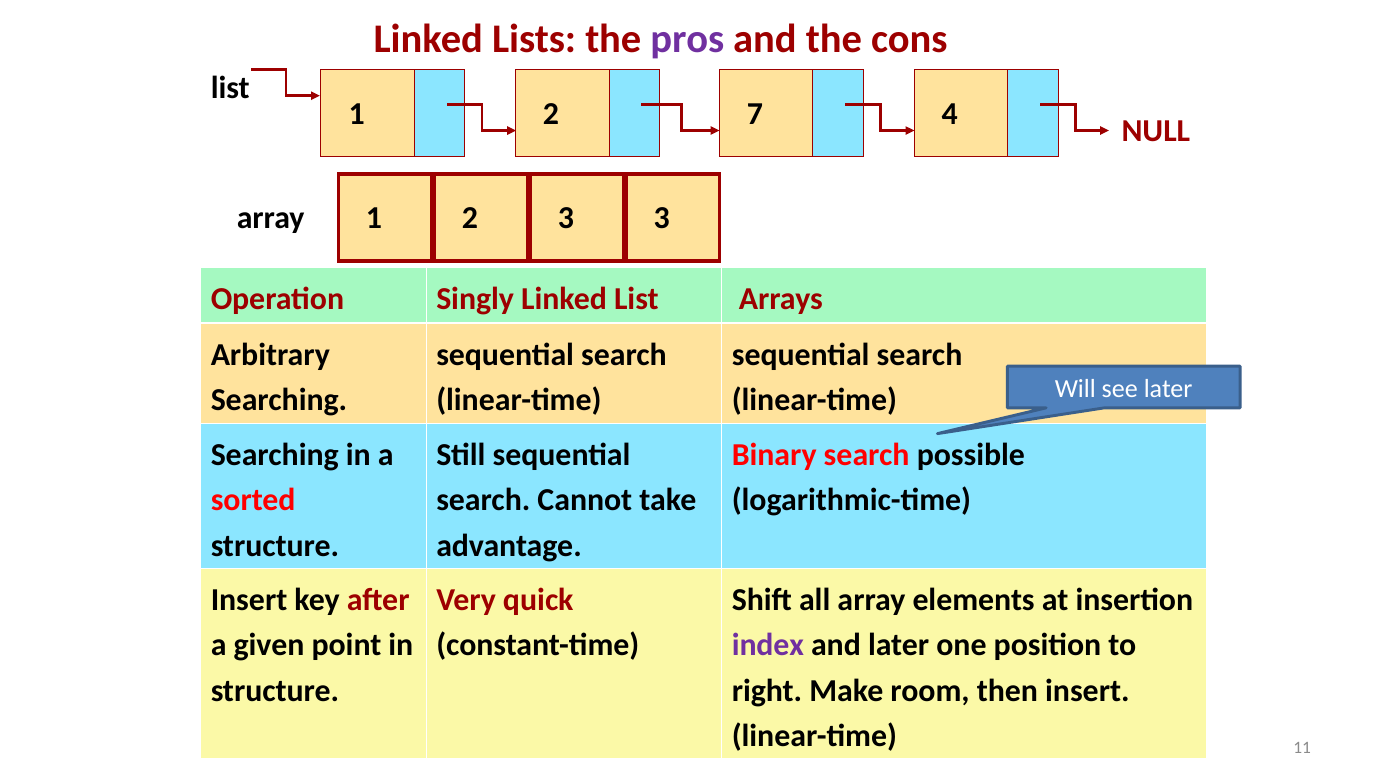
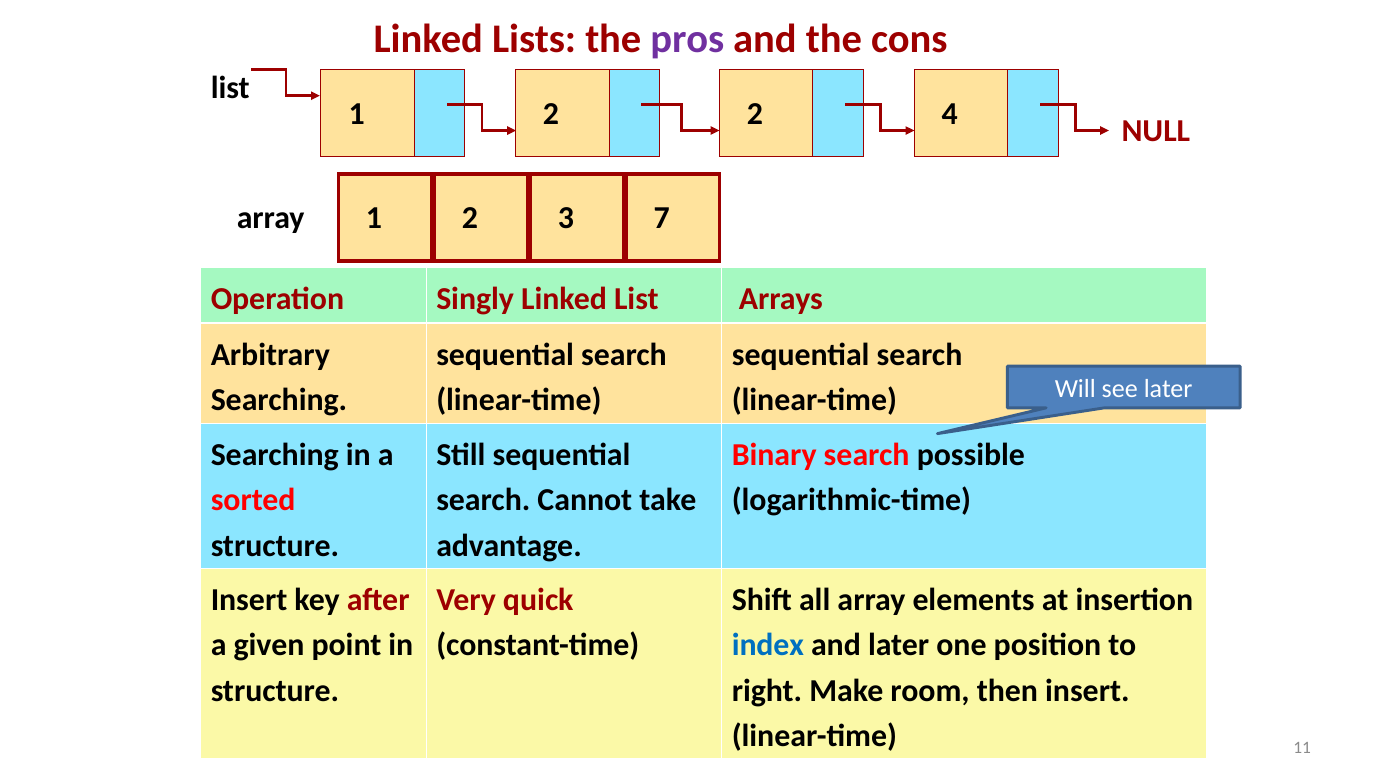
2 7: 7 -> 2 (755, 114)
3 3: 3 -> 7 (662, 218)
index colour: purple -> blue (768, 645)
